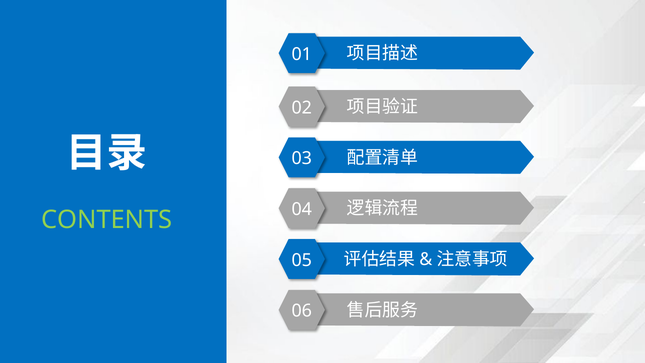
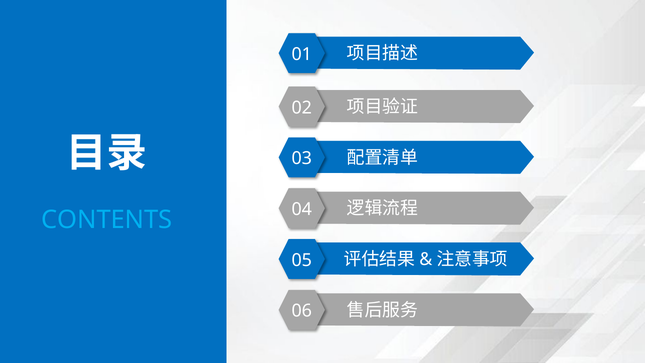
CONTENTS colour: light green -> light blue (107, 220)
